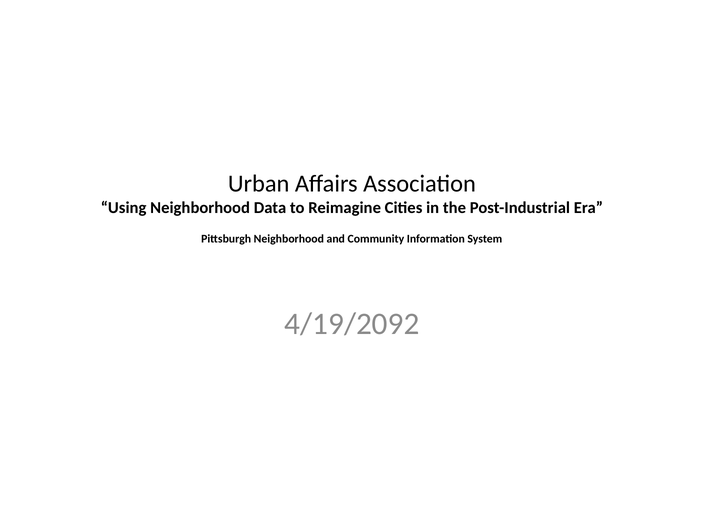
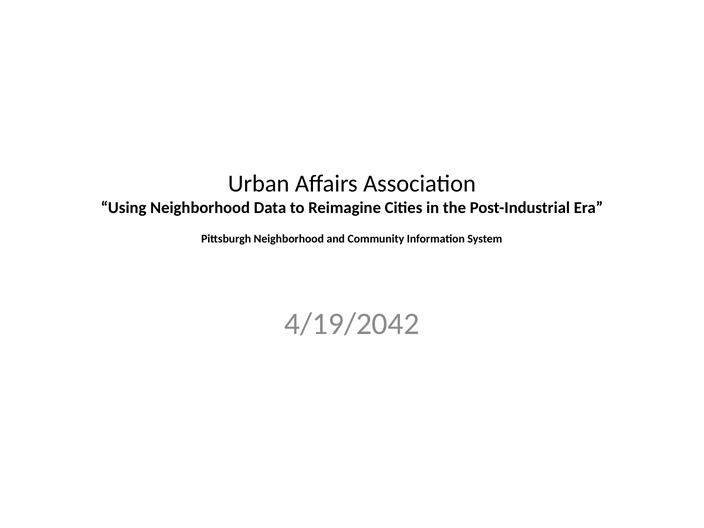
4/19/2092: 4/19/2092 -> 4/19/2042 (352, 324)
